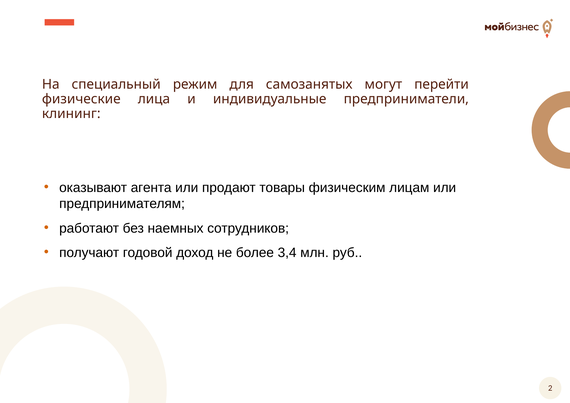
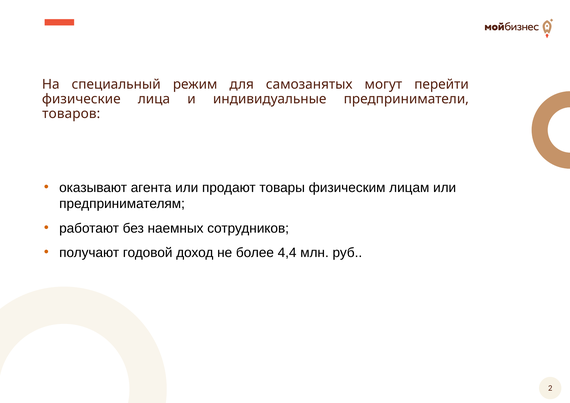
клининг: клининг -> товаров (71, 114)
3,4: 3,4 -> 4,4 (287, 253)
